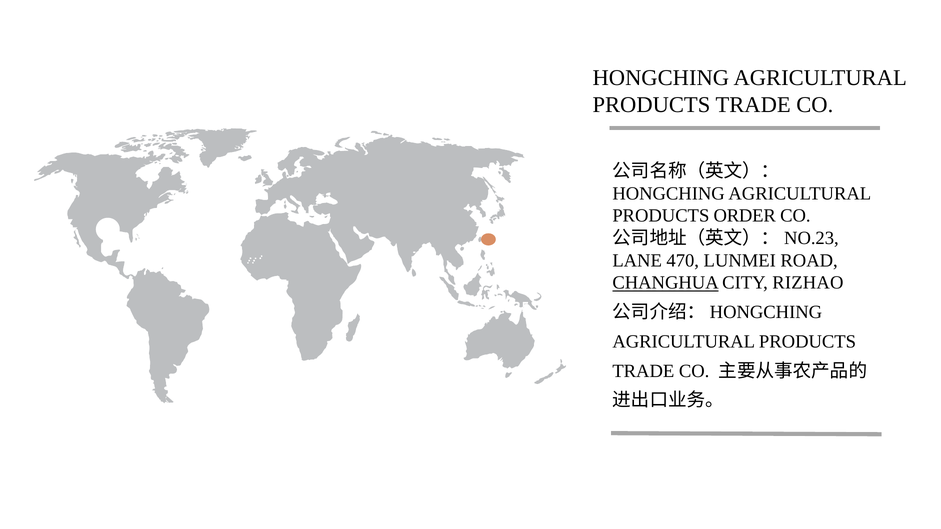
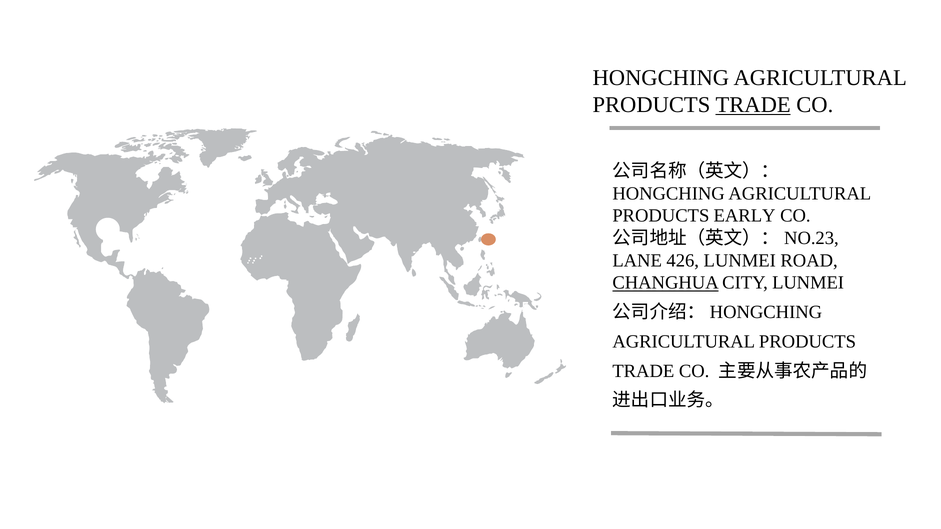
TRADE underline: none -> present (753, 105)
ORDER: ORDER -> EARLY (745, 216)
470: 470 -> 426 (683, 261)
CITY RIZHAO: RIZHAO -> LUNMEI (808, 283)
